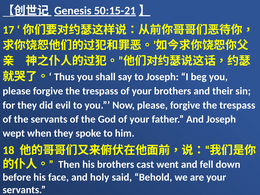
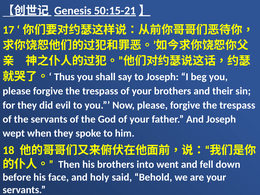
cast: cast -> into (145, 164)
